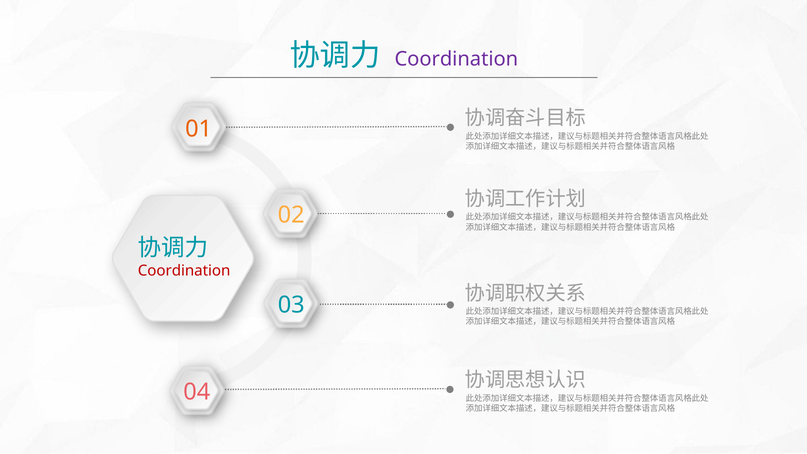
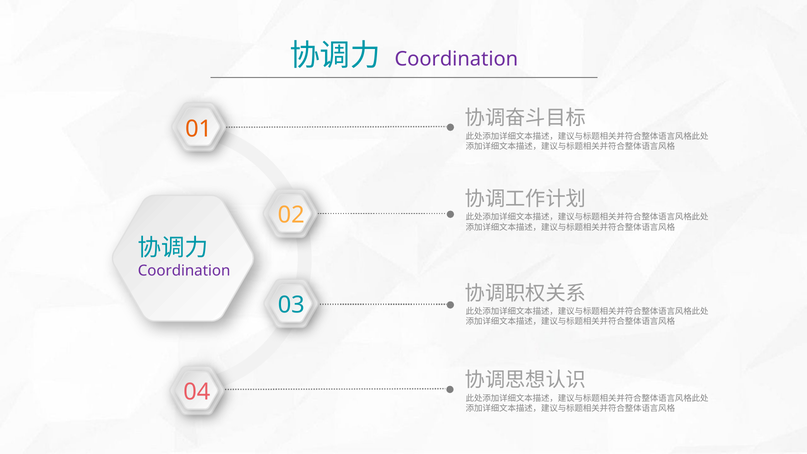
Coordination colour: red -> purple (184, 271)
